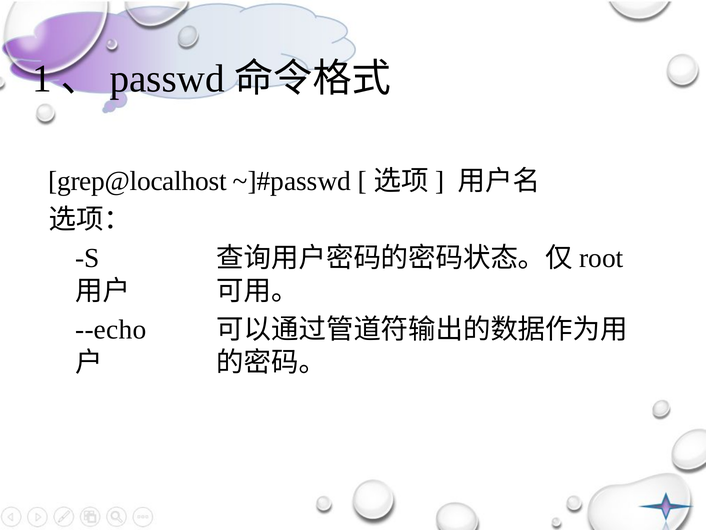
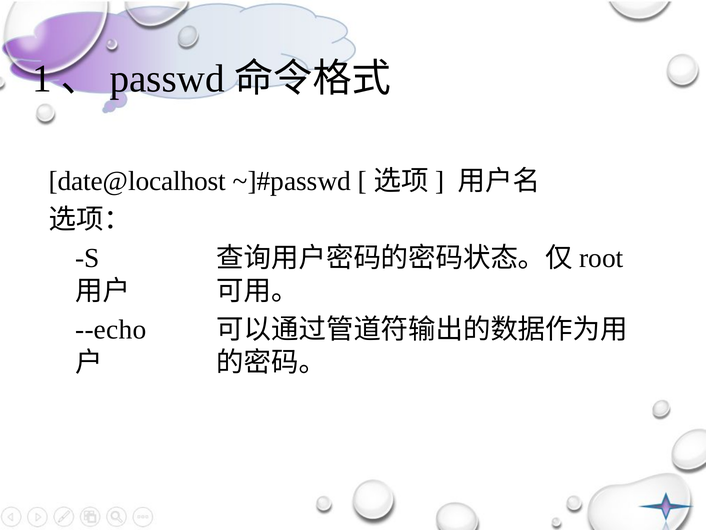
grep@localhost: grep@localhost -> date@localhost (137, 181)
